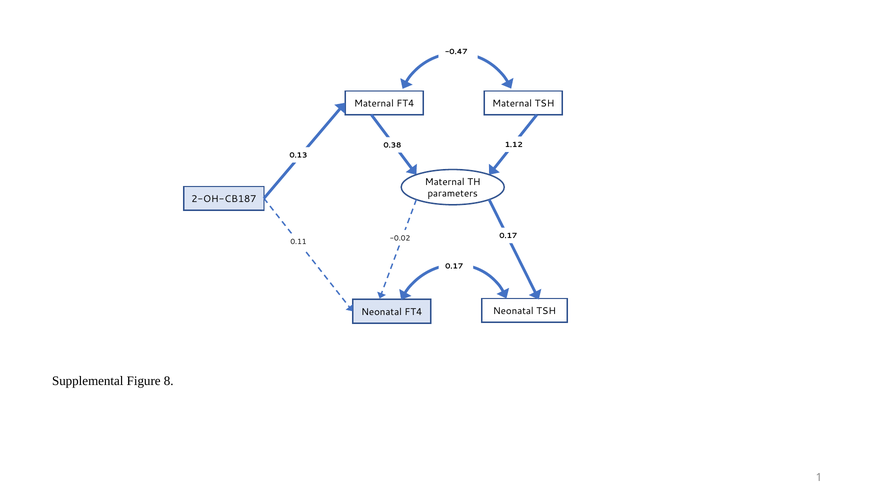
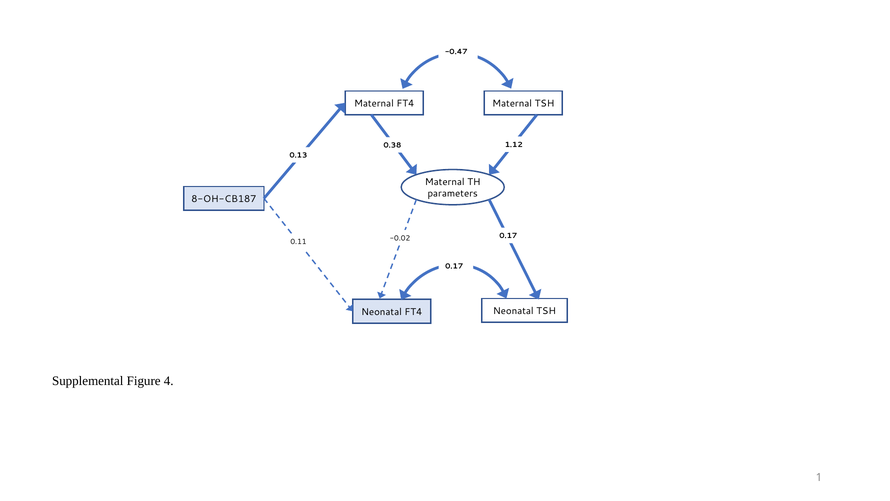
2-OH-CB187: 2-OH-CB187 -> 8-OH-CB187 (224, 199)
8: 8 -> 4 (169, 381)
